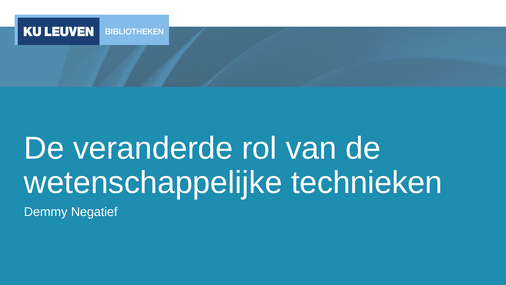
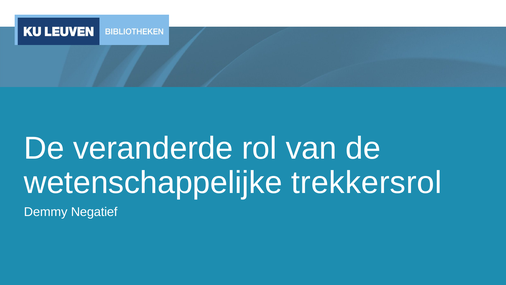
technieken: technieken -> trekkersrol (366, 182)
